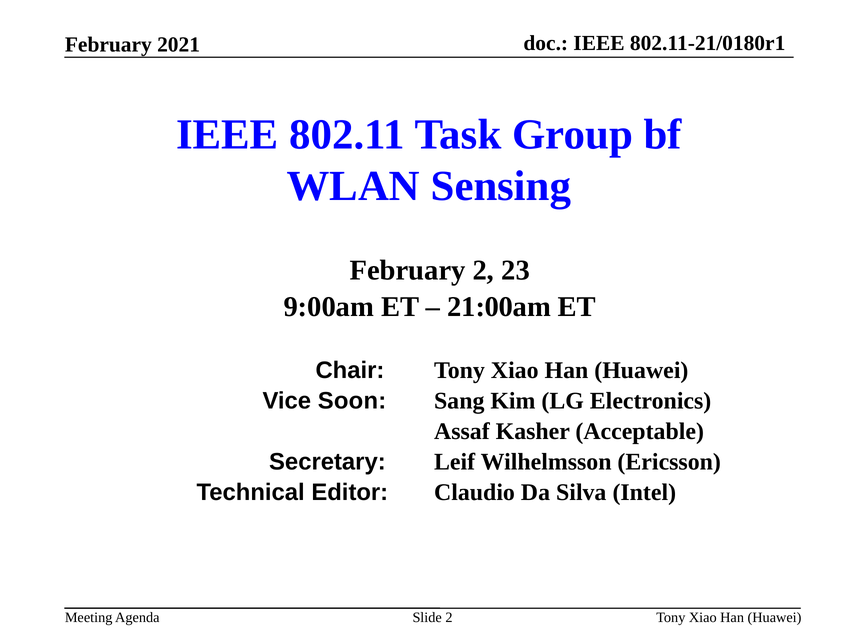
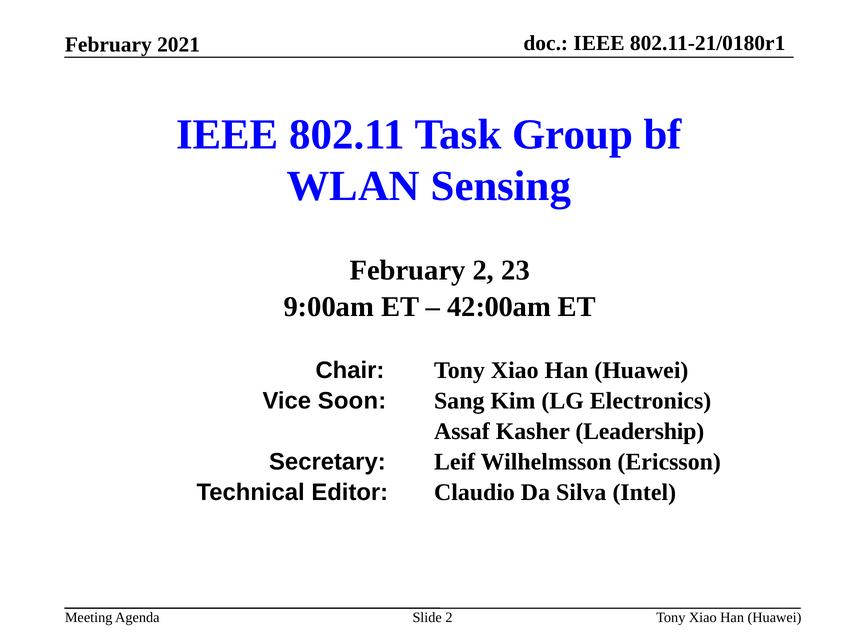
21:00am: 21:00am -> 42:00am (499, 306)
Acceptable: Acceptable -> Leadership (640, 431)
